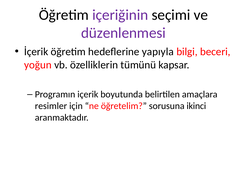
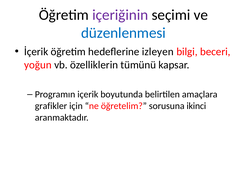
düzenlenmesi colour: purple -> blue (123, 33)
yapıyla: yapıyla -> izleyen (158, 52)
resimler: resimler -> grafikler (51, 106)
